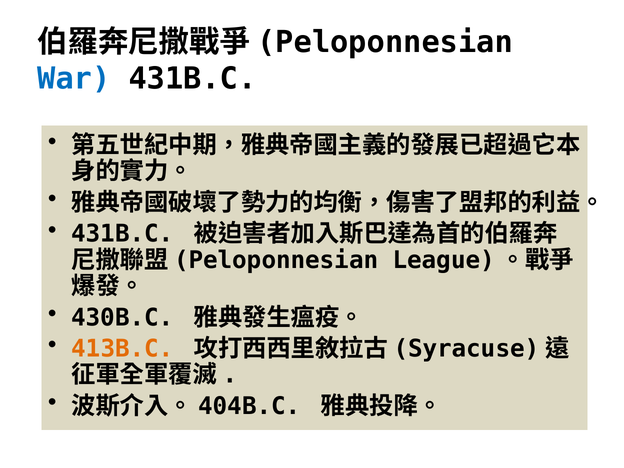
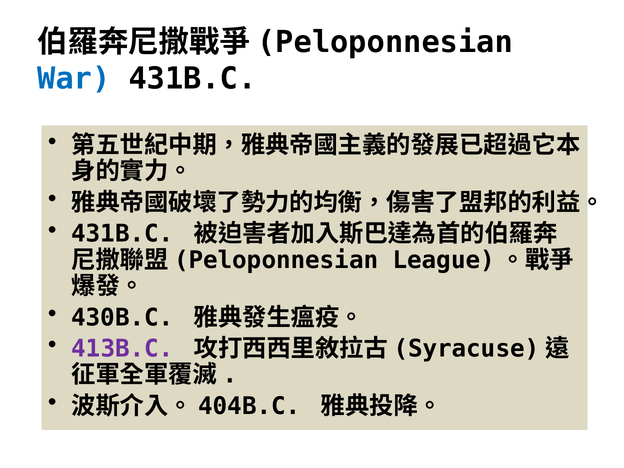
413B.C colour: orange -> purple (122, 349)
